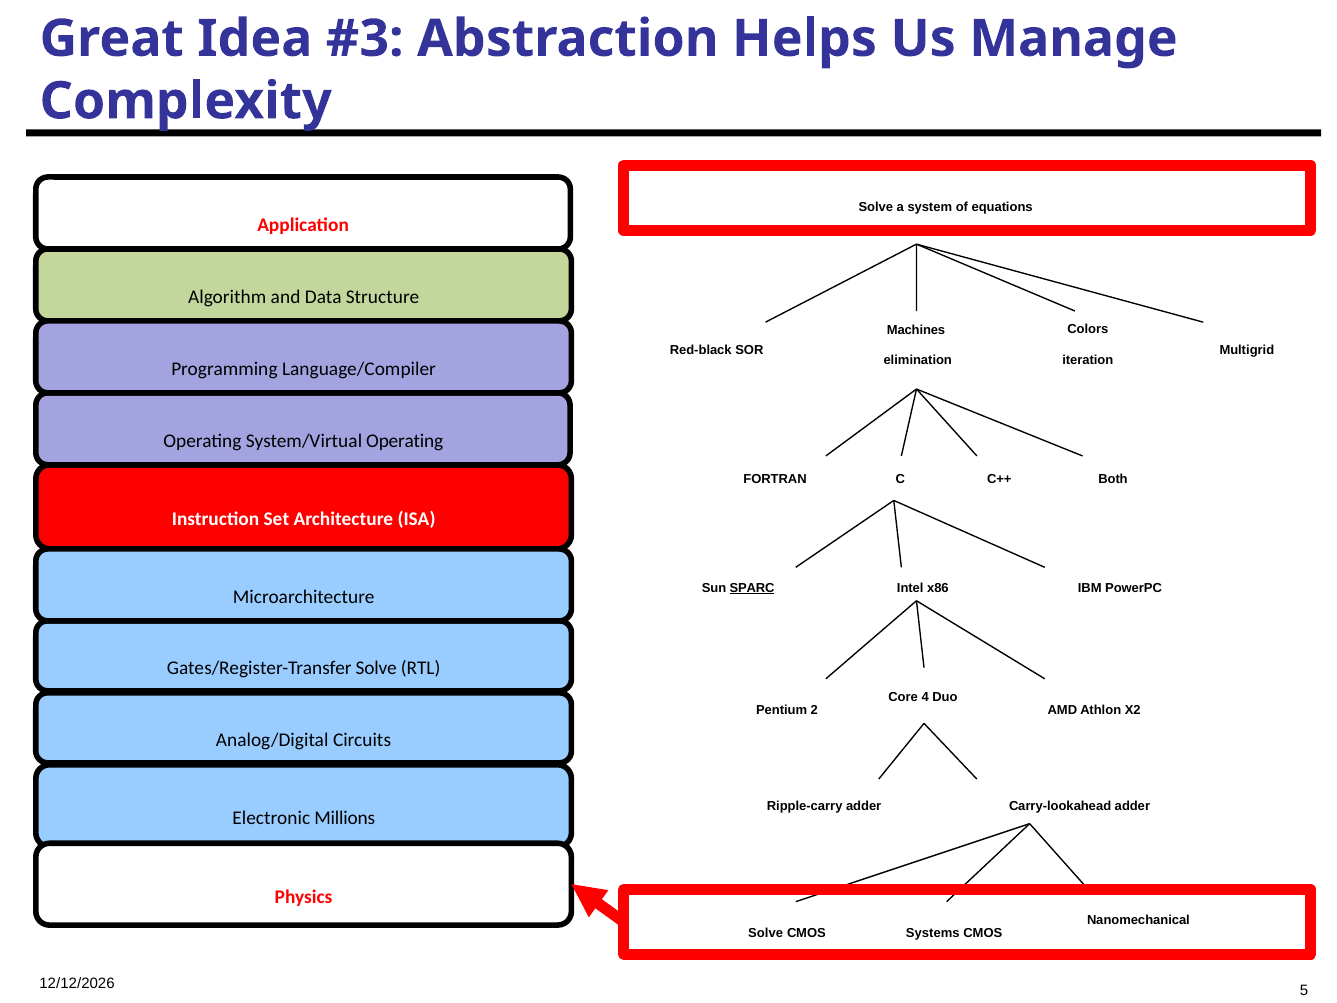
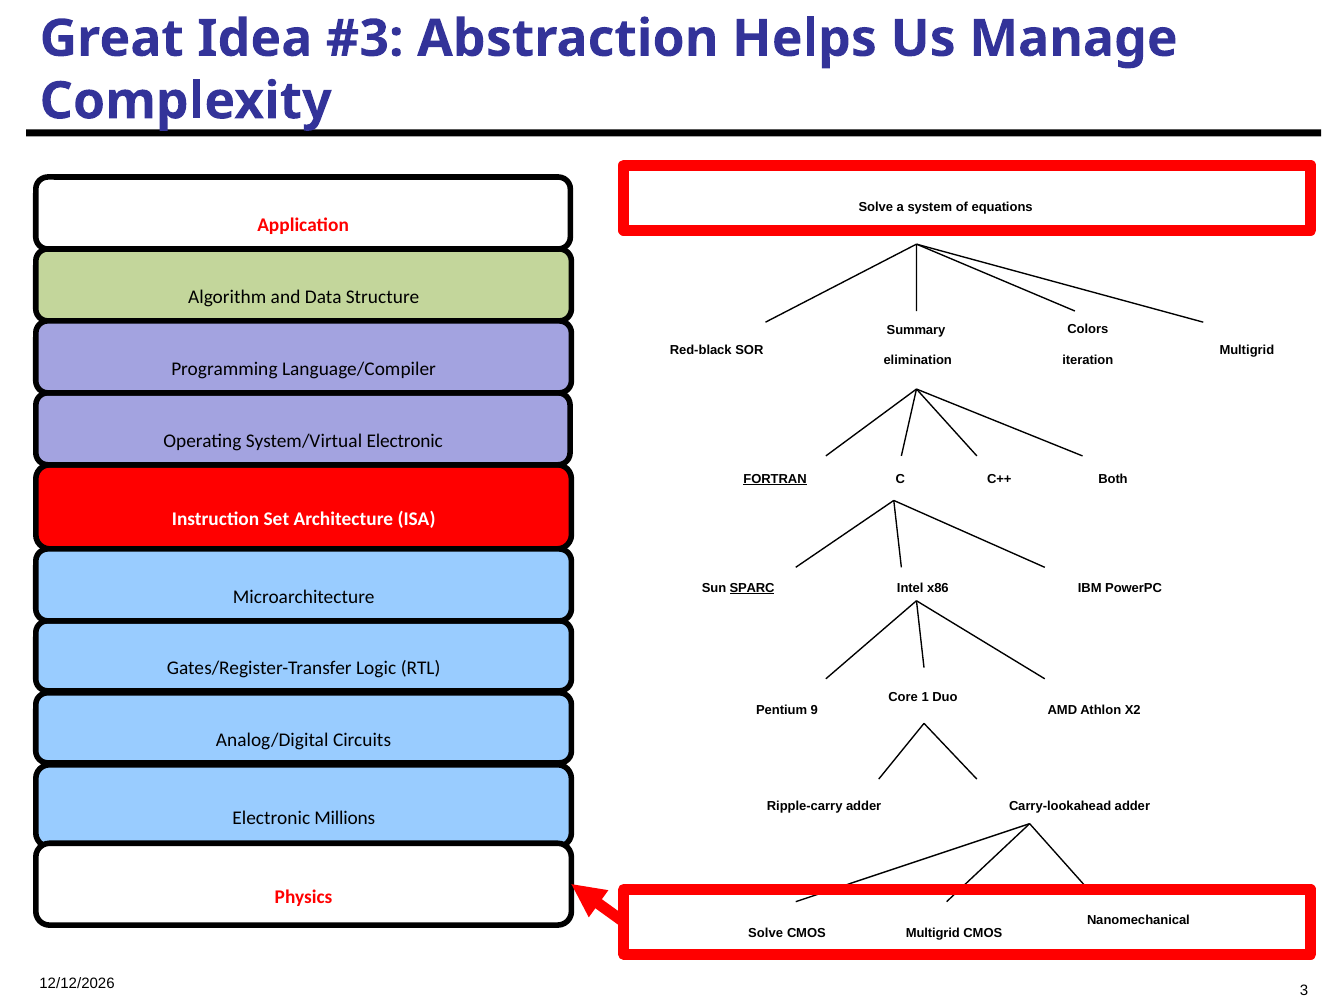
Machines: Machines -> Summary (916, 330)
System/Virtual Operating: Operating -> Electronic (405, 441)
FORTRAN underline: none -> present (775, 479)
Gates/Register-Transfer Solve: Solve -> Logic (376, 668)
4: 4 -> 1 (925, 697)
2: 2 -> 9 (814, 710)
CMOS Systems: Systems -> Multigrid (933, 933)
5: 5 -> 3 (1304, 990)
